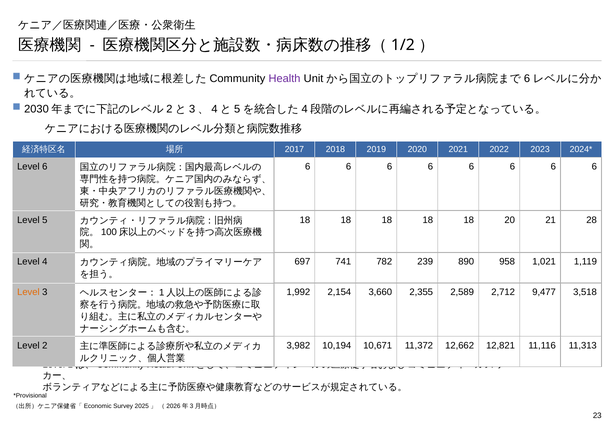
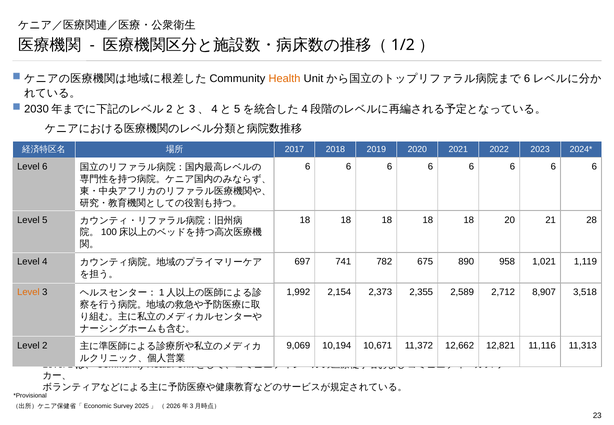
Health colour: purple -> orange (285, 78)
239: 239 -> 675 (425, 262)
3,660: 3,660 -> 2,373 (380, 292)
9,477: 9,477 -> 8,907 (544, 292)
3,982: 3,982 -> 9,069 (298, 346)
